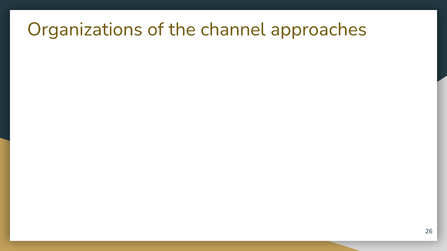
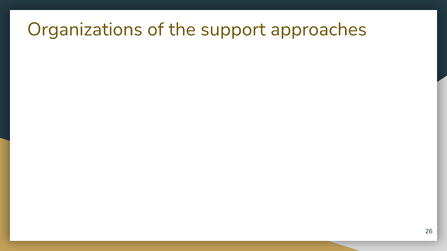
channel: channel -> support (233, 29)
